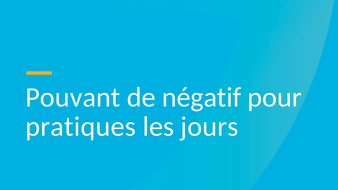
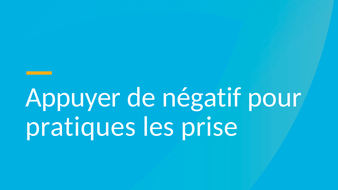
Pouvant: Pouvant -> Appuyer (73, 97)
jours: jours -> prise (209, 127)
